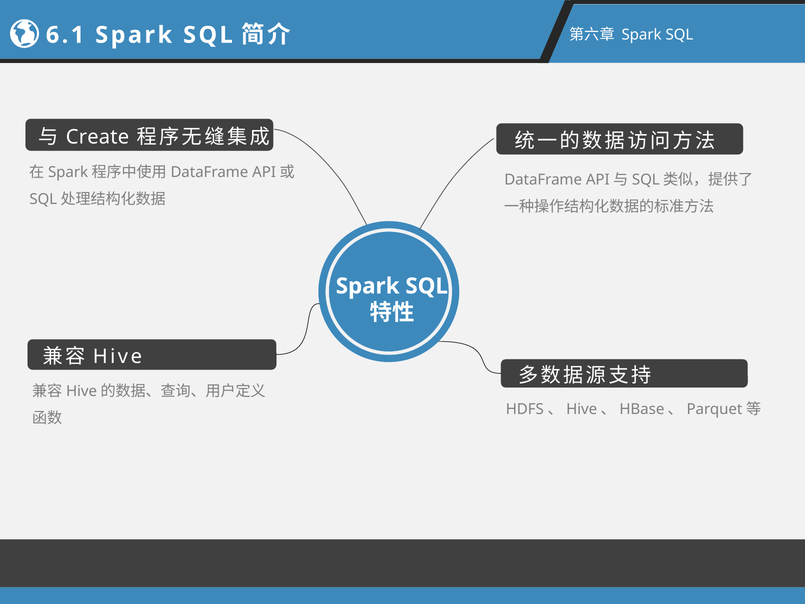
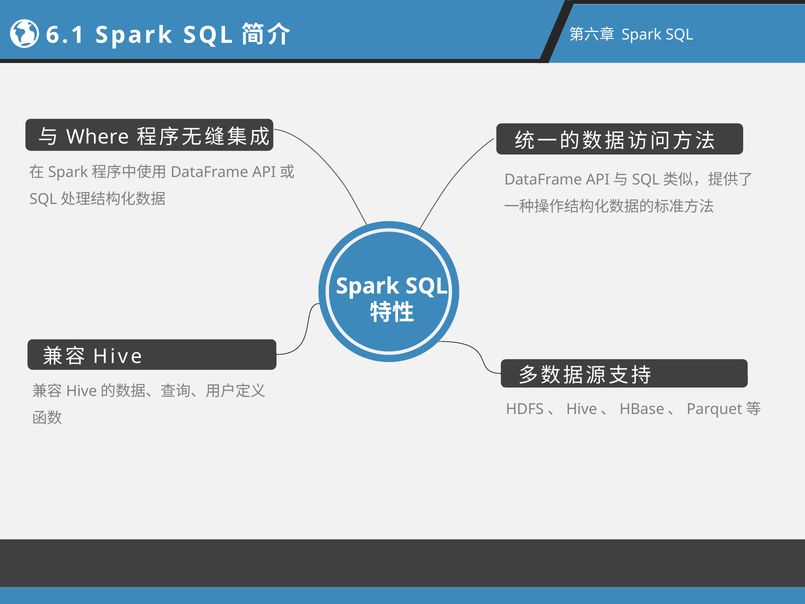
Create: Create -> Where (98, 137)
